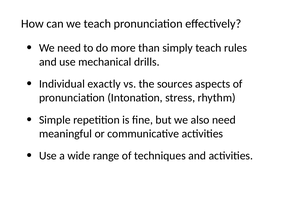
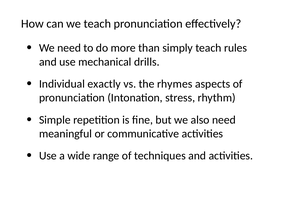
sources: sources -> rhymes (175, 84)
